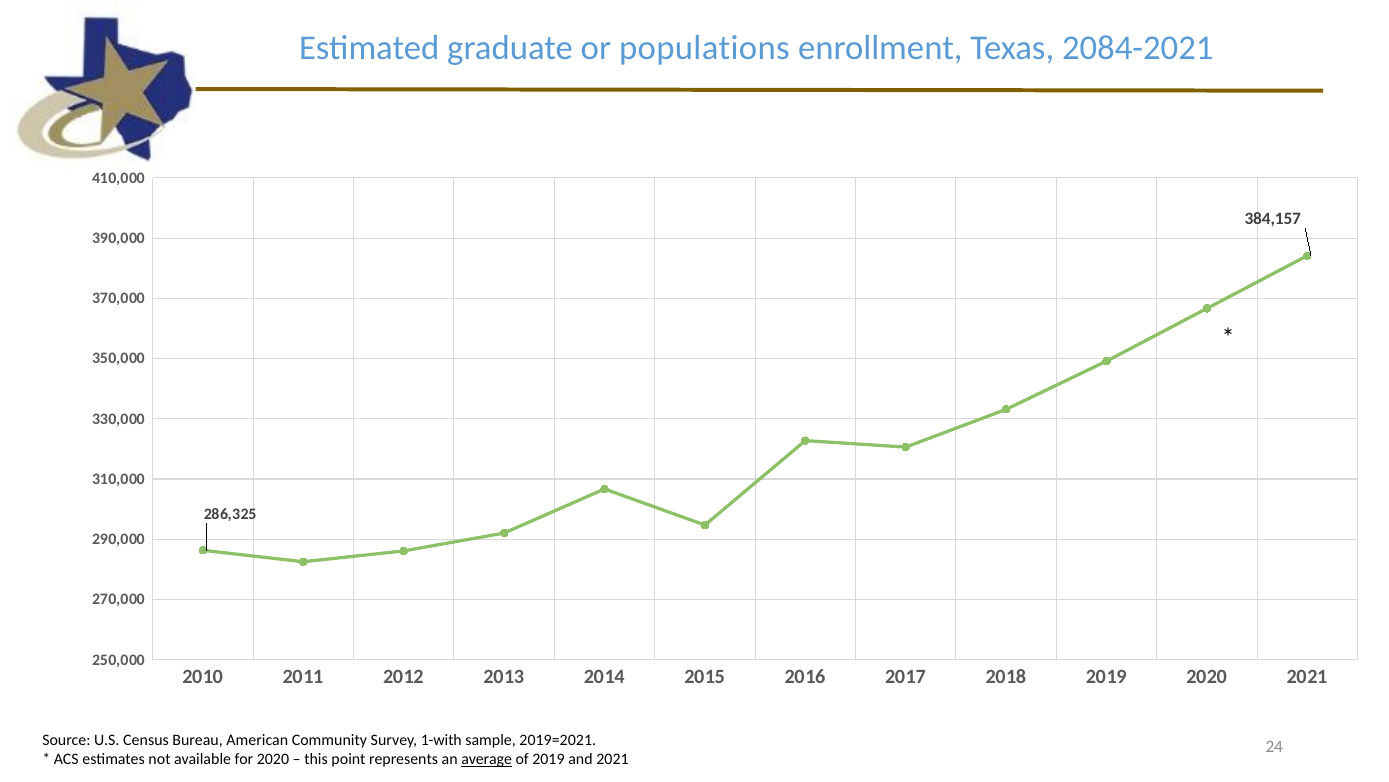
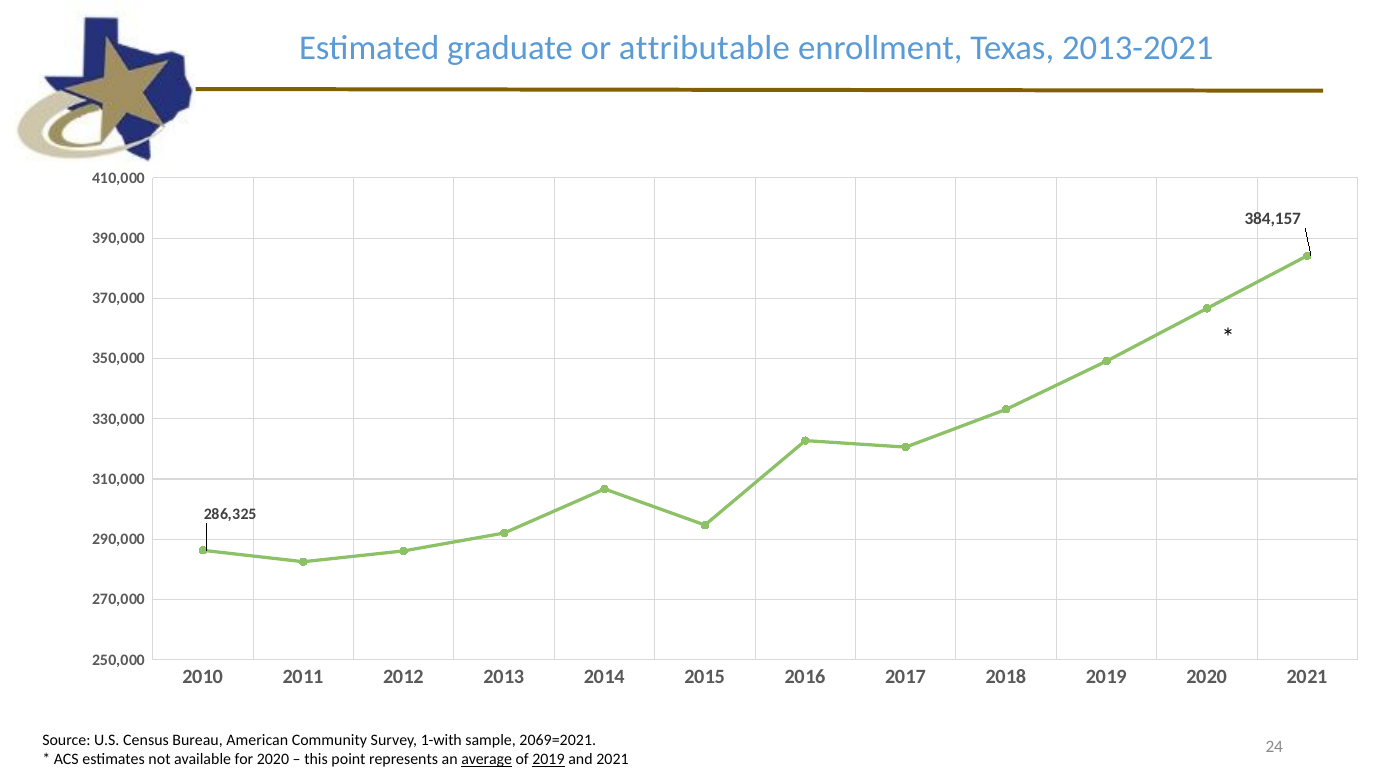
populations: populations -> attributable (704, 48)
2084-2021: 2084-2021 -> 2013-2021 (1138, 48)
2019=2021: 2019=2021 -> 2069=2021 (558, 740)
2019 underline: none -> present (548, 759)
